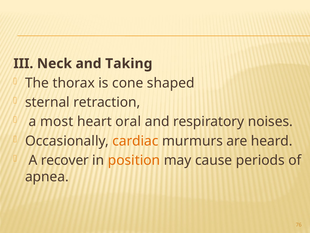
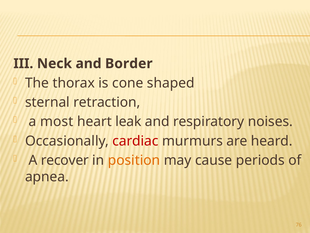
Taking: Taking -> Border (129, 63)
oral: oral -> leak (128, 121)
cardiac colour: orange -> red (135, 141)
